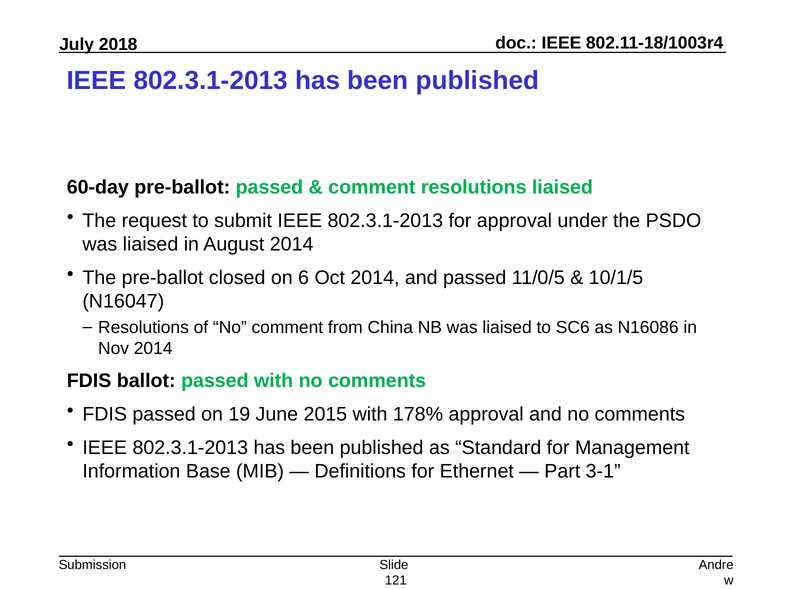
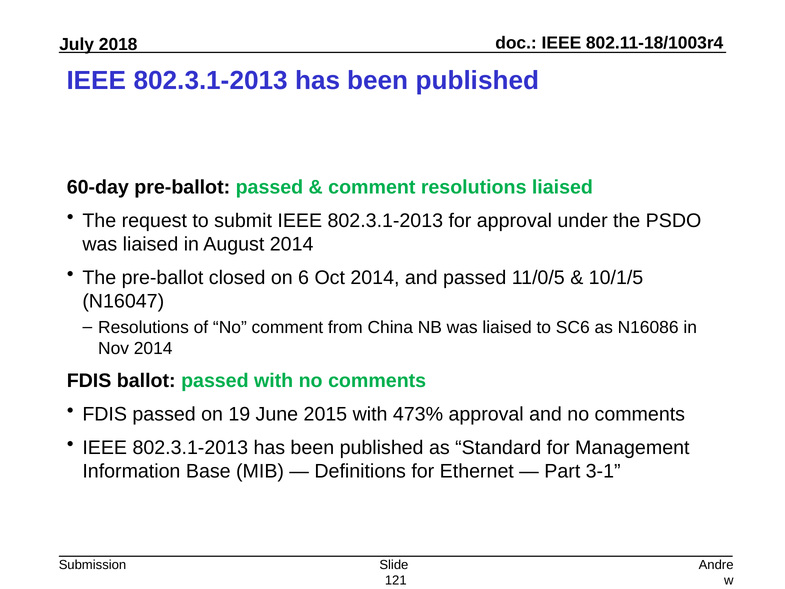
178%: 178% -> 473% (418, 414)
